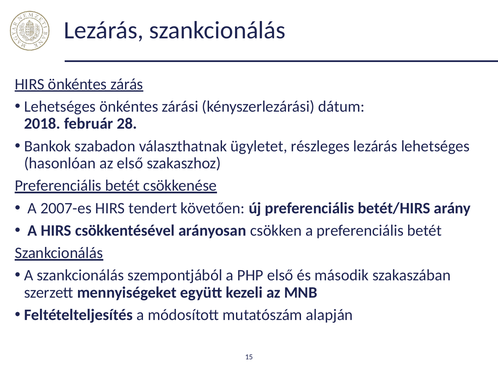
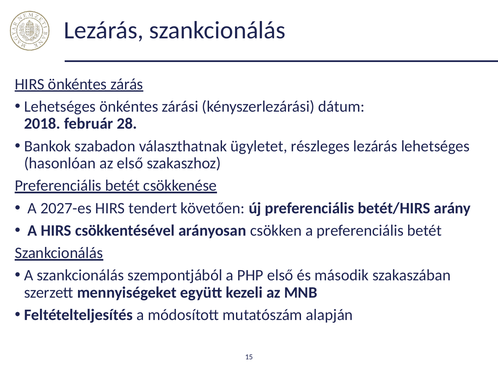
2007-es: 2007-es -> 2027-es (66, 208)
